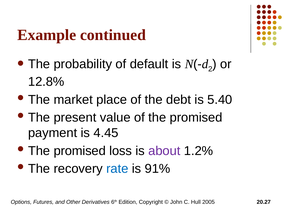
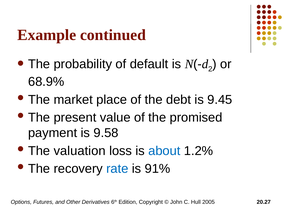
12.8%: 12.8% -> 68.9% (46, 82)
5.40: 5.40 -> 9.45 (220, 100)
4.45: 4.45 -> 9.58 (106, 133)
promised: promised -> valuation (80, 151)
about colour: purple -> blue (164, 151)
